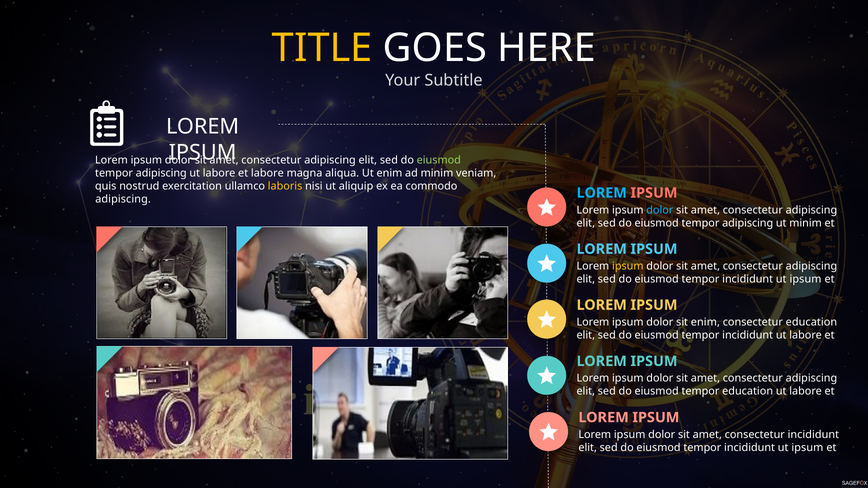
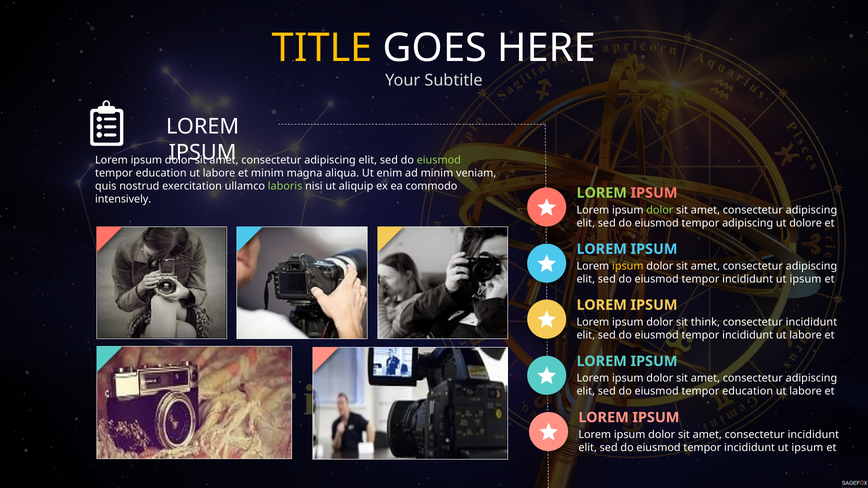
adipiscing: adipiscing -> education (161, 173)
et labore: labore -> minim (267, 173)
laboris colour: yellow -> light green (285, 186)
LOREM colour: light blue -> light green (602, 193)
adipiscing: adipiscing -> intensively (123, 199)
dolor colour: light blue -> light green (660, 210)
ut minim: minim -> dolore (806, 223)
sit enim: enim -> think (705, 322)
education: education -> incididunt (811, 322)
